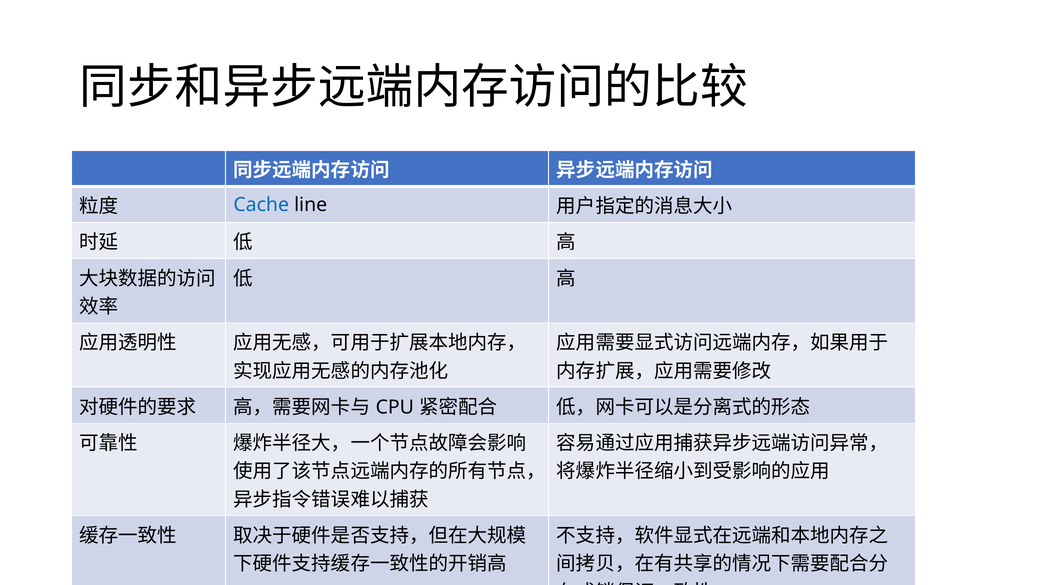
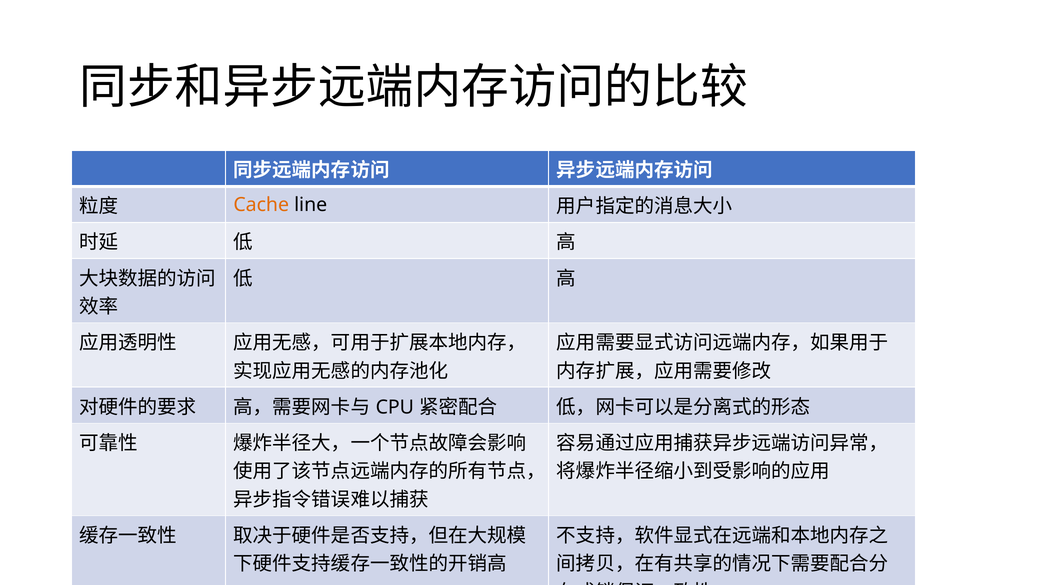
Cache colour: blue -> orange (261, 205)
